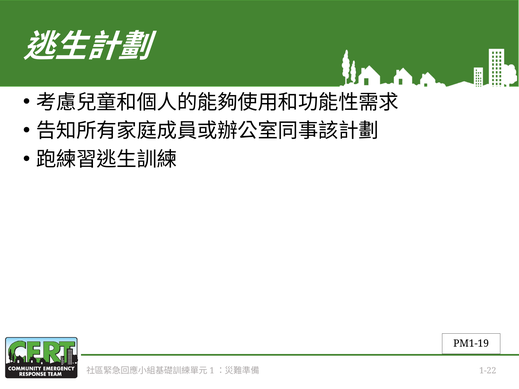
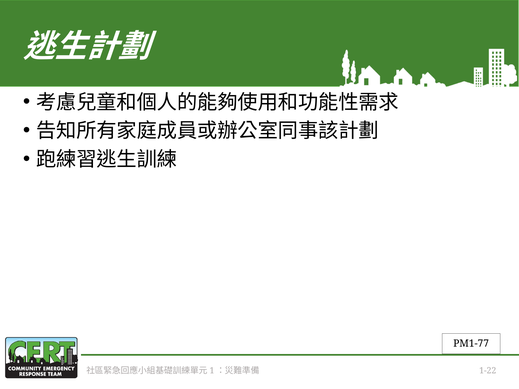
PM1-19: PM1-19 -> PM1-77 (471, 344)
